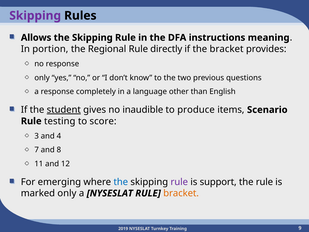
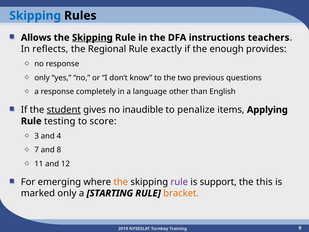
Skipping colour: purple -> blue (35, 16)
Skipping underline: none -> present (92, 38)
meaning: meaning -> teachers (269, 38)
portion: portion -> reflects (50, 49)
directly: directly -> exactly (166, 49)
the bracket: bracket -> enough (227, 49)
produce: produce -> penalize (196, 110)
Scenario: Scenario -> Applying (267, 110)
the colour: blue -> orange (121, 182)
the rule: rule -> this (264, 182)
a NYSESLAT: NYSESLAT -> STARTING (110, 193)
